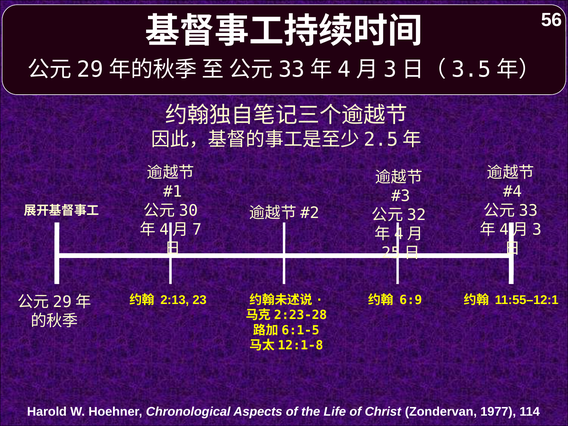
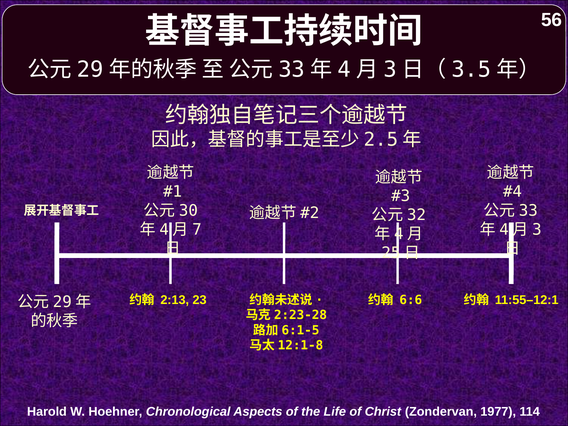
6:9: 6:9 -> 6:6 (411, 300)
